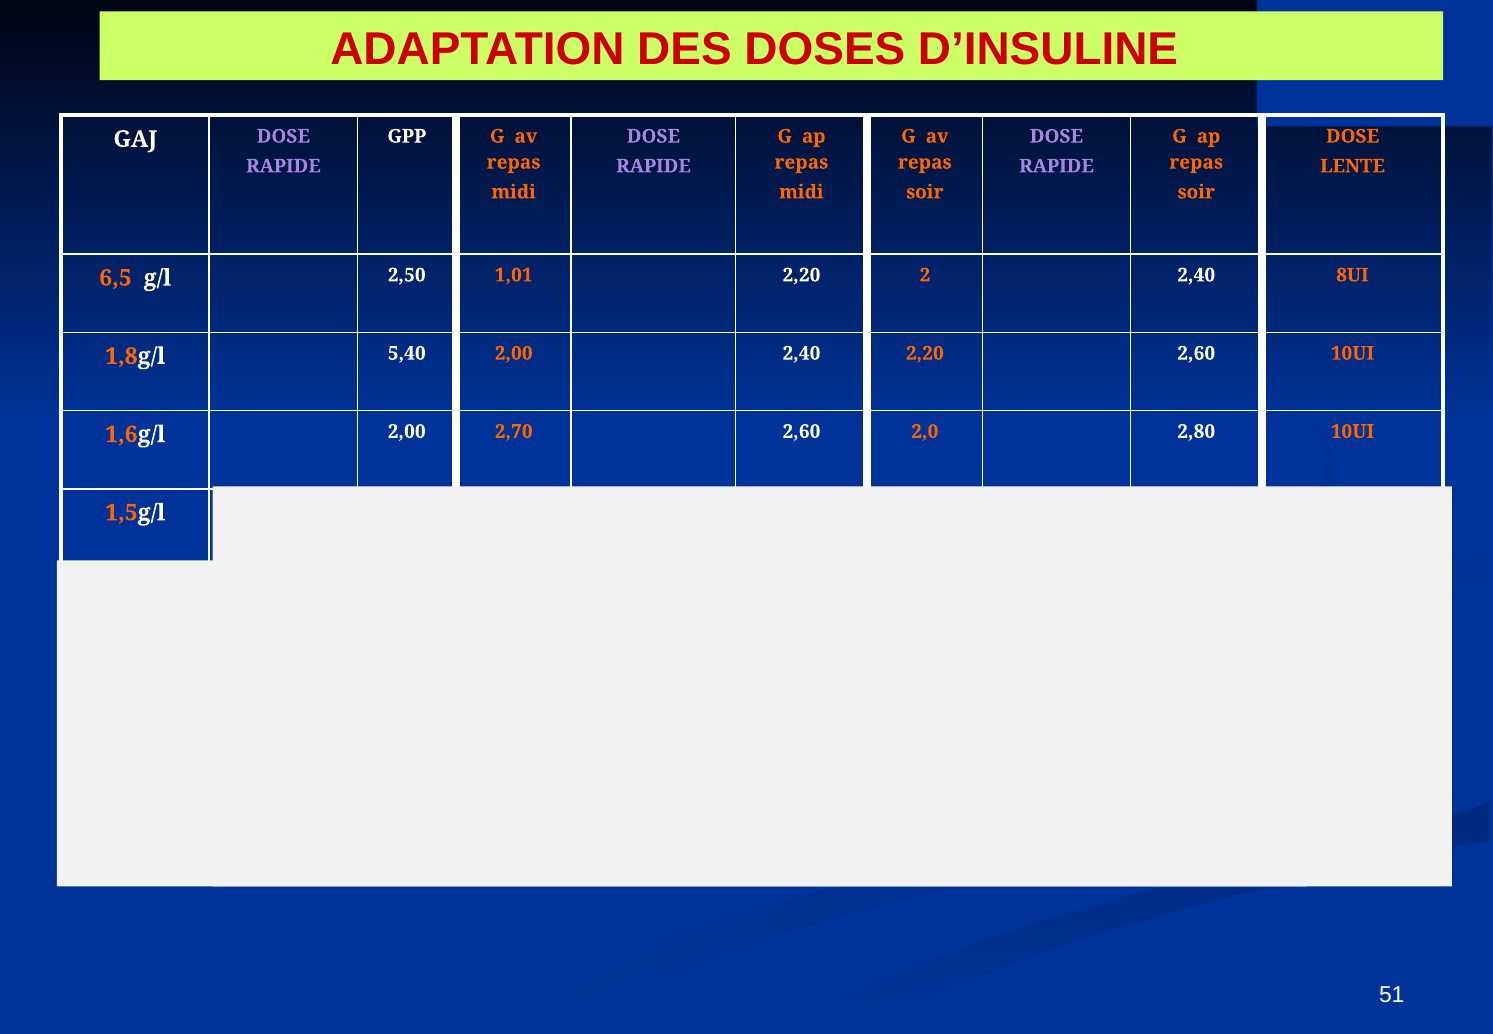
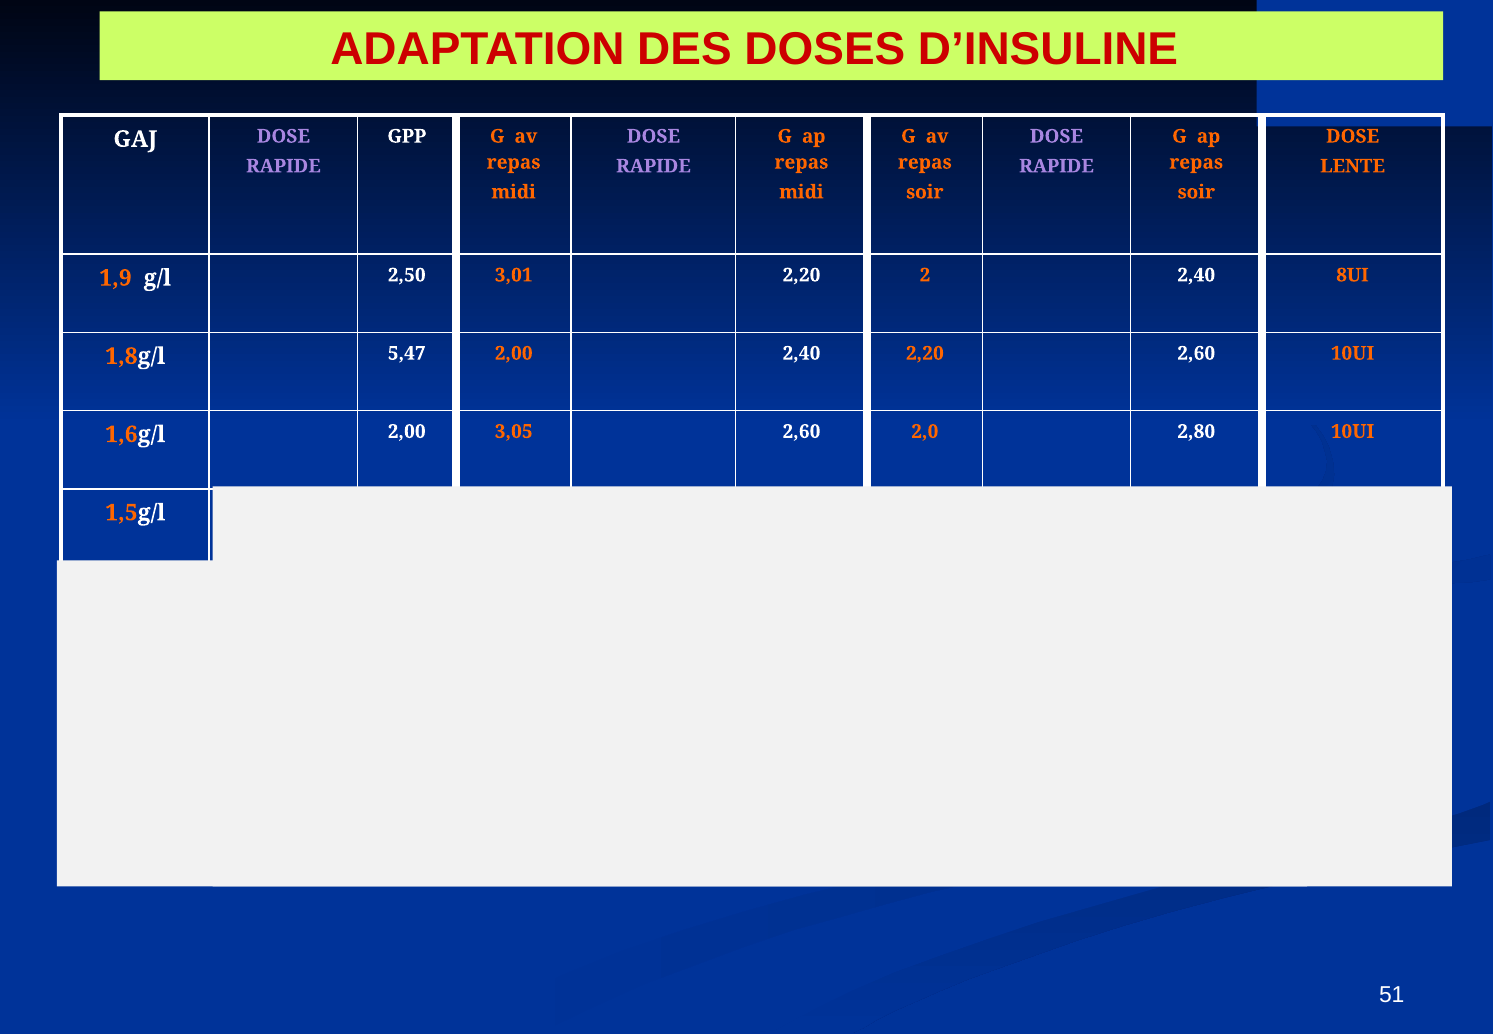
6,5: 6,5 -> 1,9 (115, 278)
1,01: 1,01 -> 3,01 (514, 275)
5,40: 5,40 -> 5,47 (407, 353)
2,00 2,70: 2,70 -> 3,05 (514, 431)
